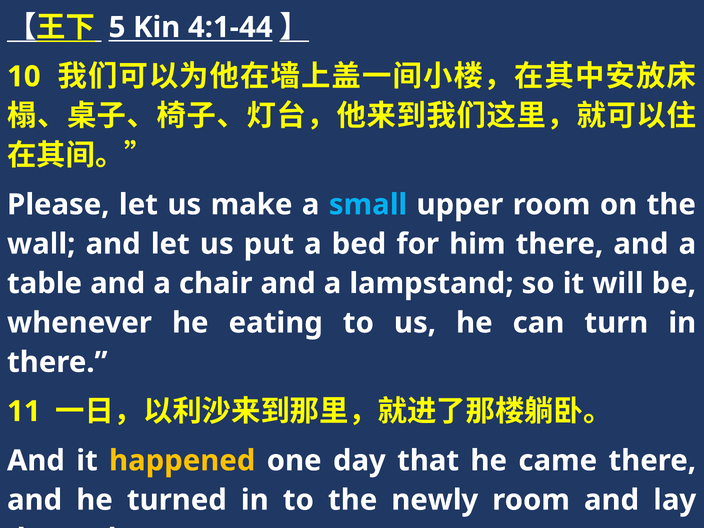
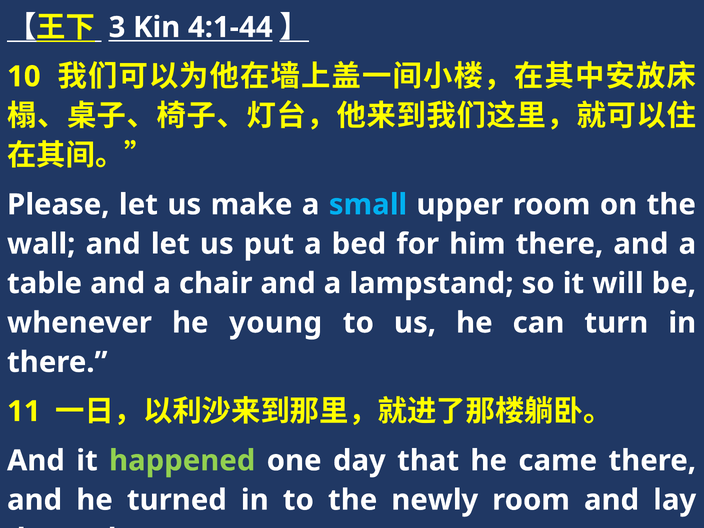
5: 5 -> 3 (117, 27)
eating: eating -> young (276, 323)
happened colour: yellow -> light green (182, 461)
